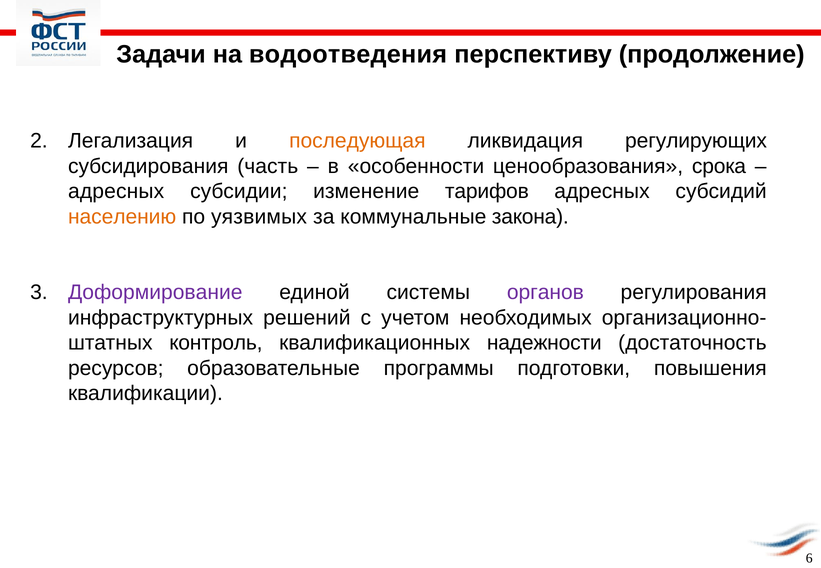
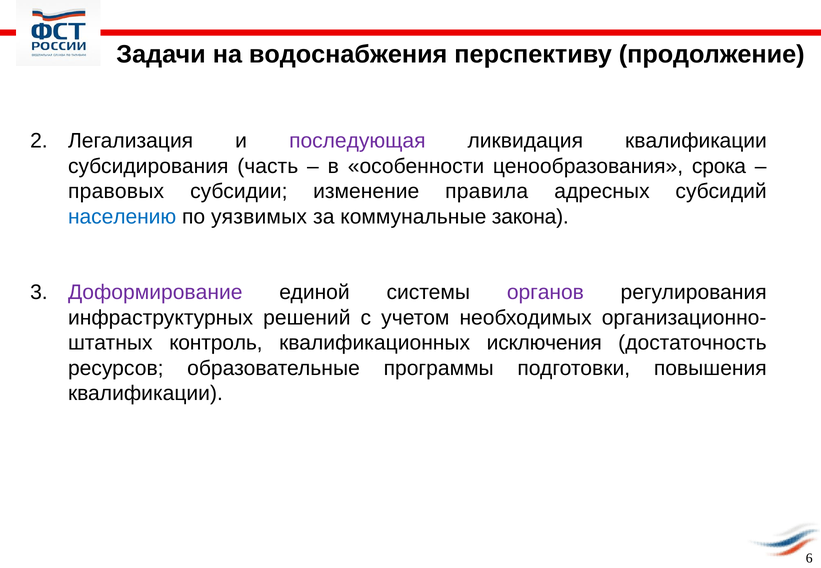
водоотведения: водоотведения -> водоснабжения (348, 54)
последующая colour: orange -> purple (357, 141)
ликвидация регулирующих: регулирующих -> квалификации (696, 141)
адресных: адресных -> правовых (116, 191)
тарифов: тарифов -> правила (487, 191)
населению colour: orange -> blue (122, 217)
надежности: надежности -> исключения (544, 343)
